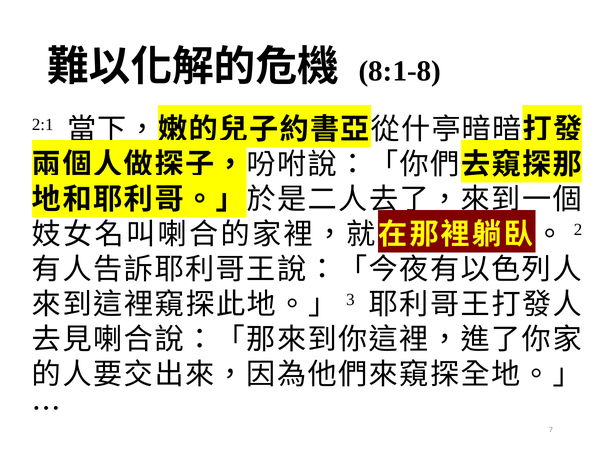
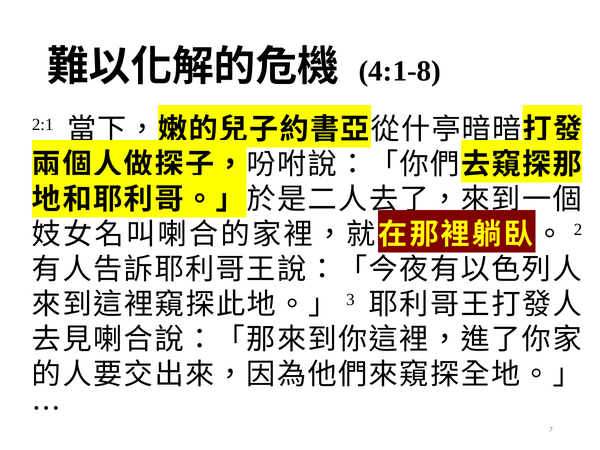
8:1-8: 8:1-8 -> 4:1-8 (400, 71)
